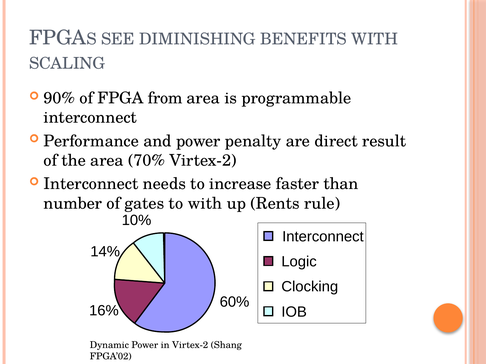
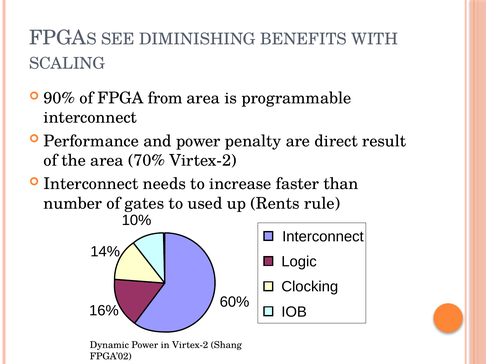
to with: with -> used (205, 204)
